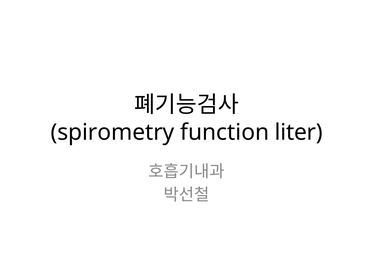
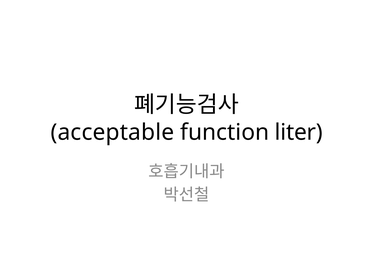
spirometry: spirometry -> acceptable (112, 132)
